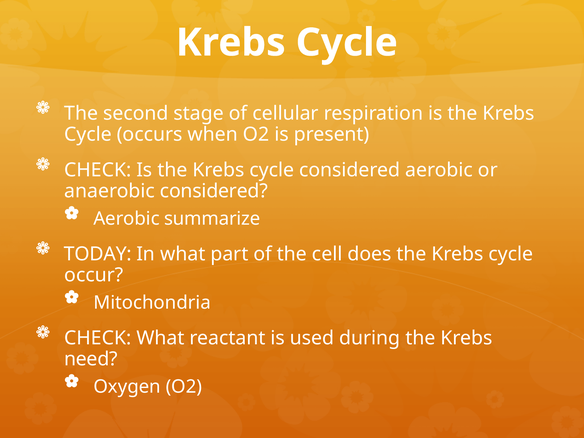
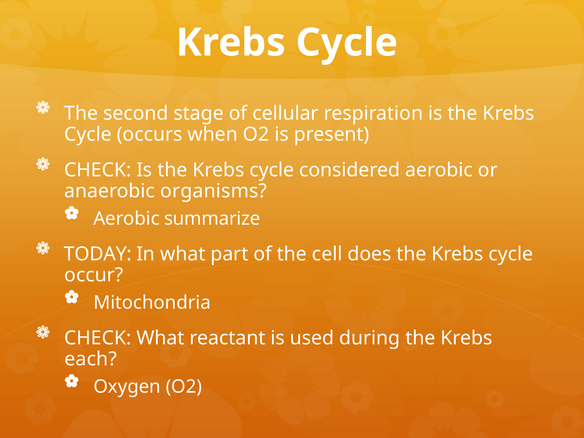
anaerobic considered: considered -> organisms (214, 191)
need: need -> each (91, 359)
